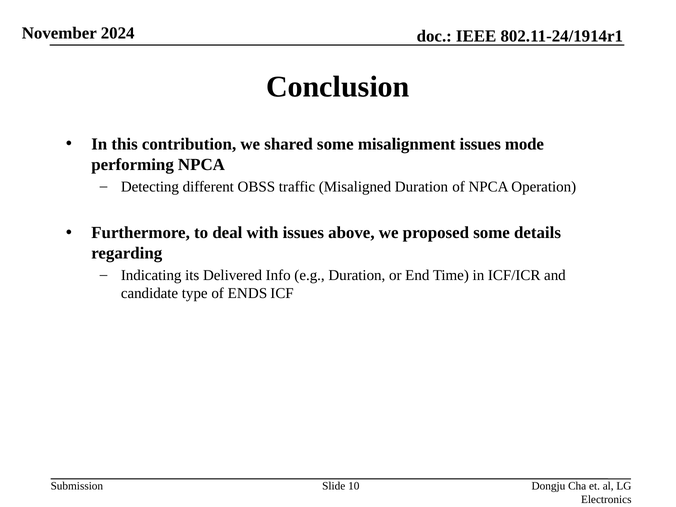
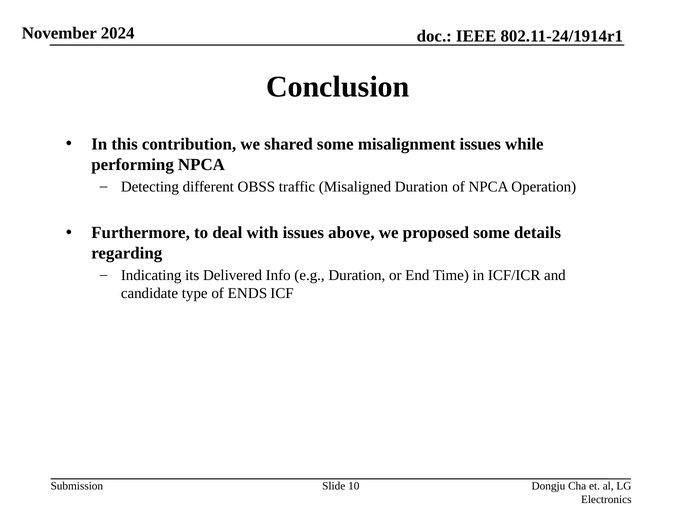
mode: mode -> while (524, 144)
